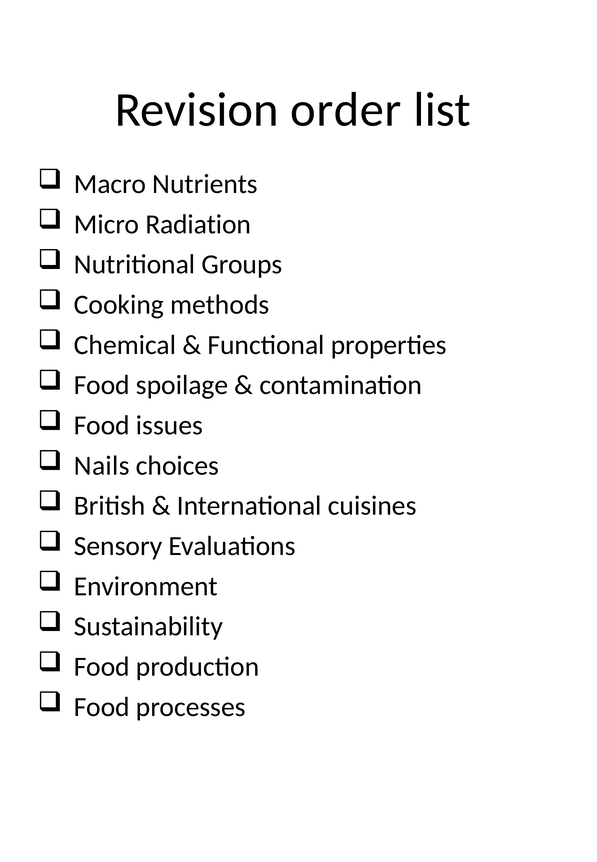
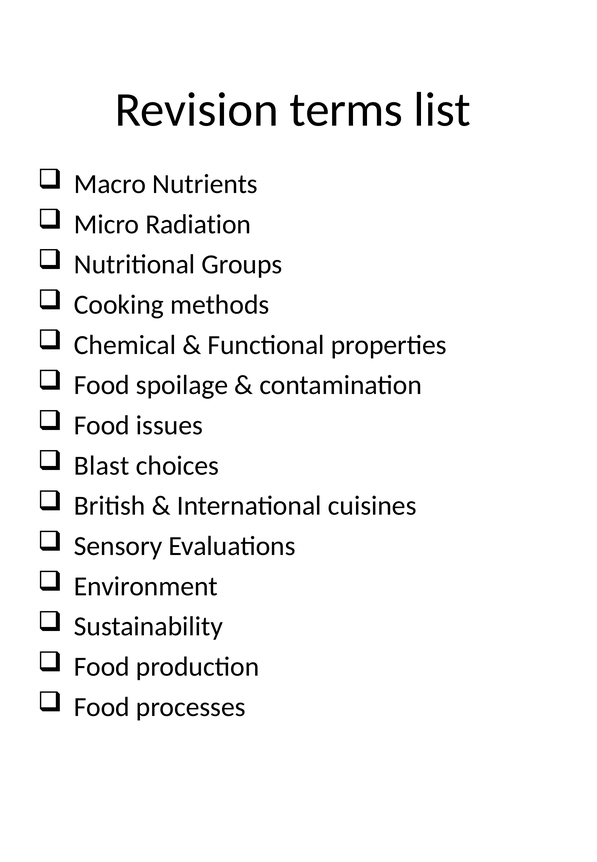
order: order -> terms (346, 110)
Nails: Nails -> Blast (102, 466)
